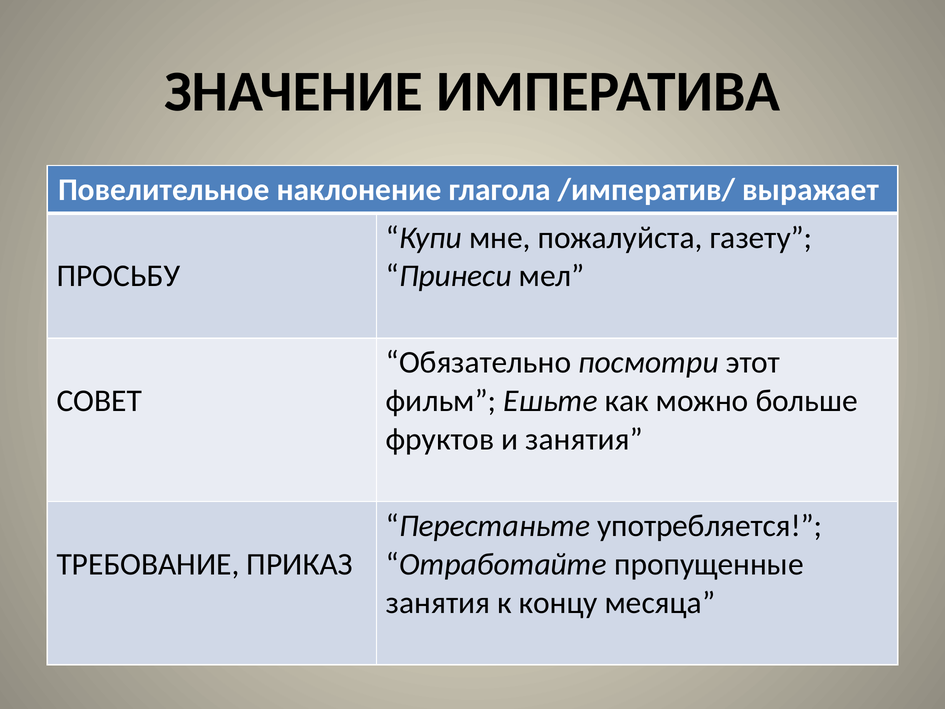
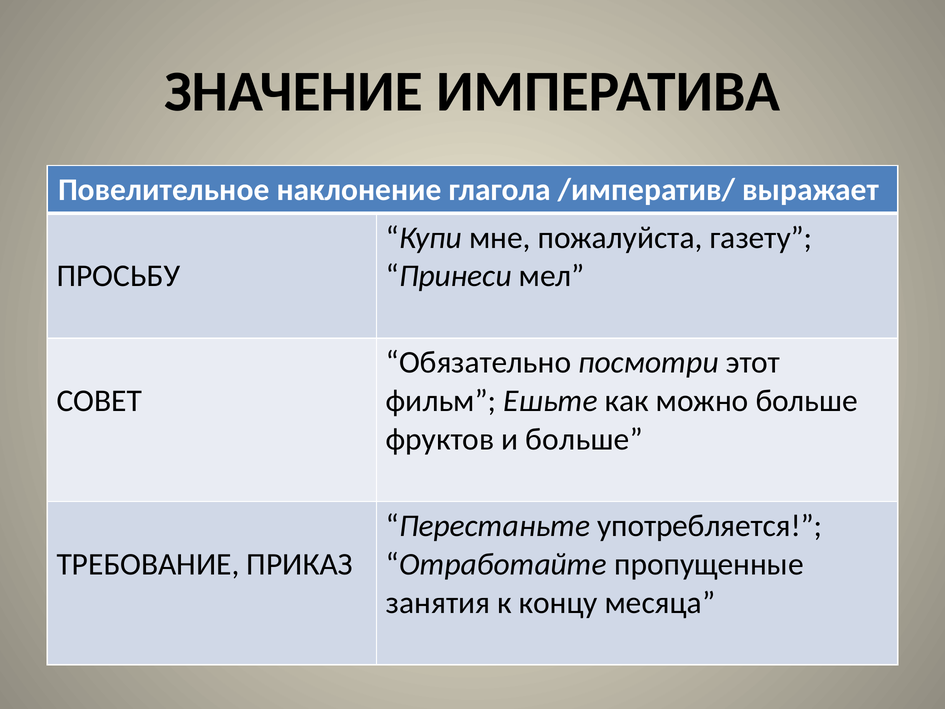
и занятия: занятия -> больше (584, 439)
